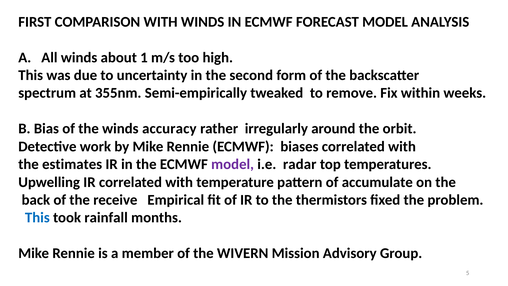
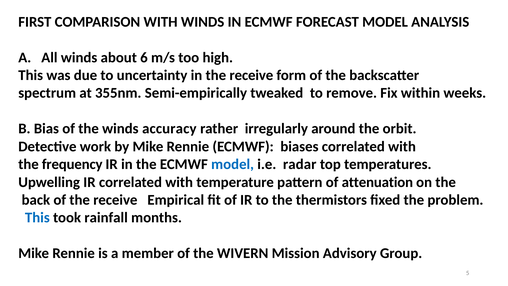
1: 1 -> 6 (144, 57)
in the second: second -> receive (251, 75)
estimates: estimates -> frequency (72, 164)
model colour: purple -> blue (233, 164)
accumulate: accumulate -> attenuation (377, 182)
